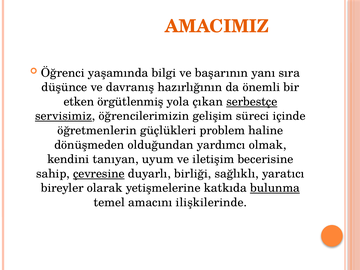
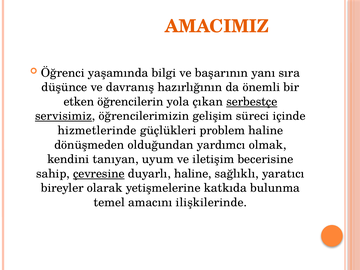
örgütlenmiş: örgütlenmiş -> öğrencilerin (130, 102)
öğretmenlerin: öğretmenlerin -> hizmetlerinde (97, 130)
duyarlı birliği: birliği -> haline (193, 174)
bulunma underline: present -> none (275, 188)
